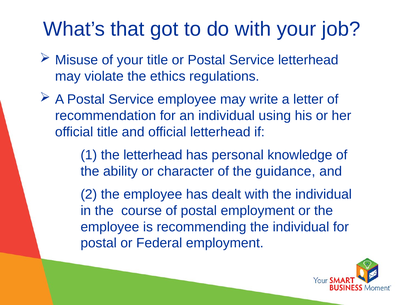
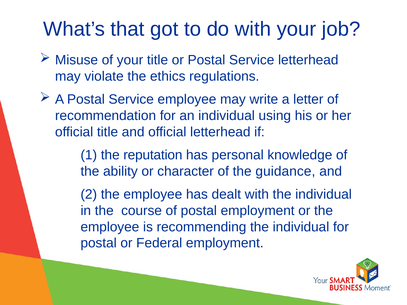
the letterhead: letterhead -> reputation (153, 155)
